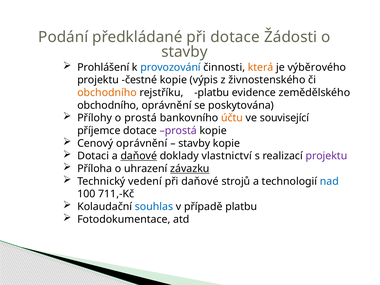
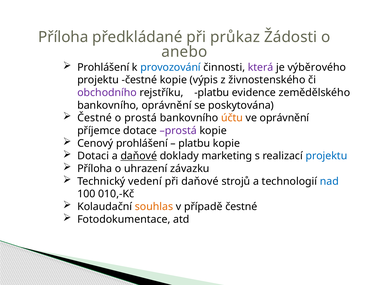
Podání: Podání -> Příloha (63, 37)
při dotace: dotace -> průkaz (235, 37)
stavby: stavby -> anebo (184, 52)
která colour: orange -> purple (261, 67)
obchodního colour: orange -> purple (107, 93)
obchodního: obchodního -> bankovního (108, 105)
Přílohy: Přílohy -> Čestné (95, 118)
ve související: související -> oprávnění (284, 118)
Cenový oprávnění: oprávnění -> prohlášení (142, 143)
stavby: stavby -> platbu (194, 143)
vlastnictví: vlastnictví -> marketing (227, 156)
projektu colour: purple -> blue (326, 156)
závazku underline: present -> none (190, 169)
711,-Kč: 711,-Kč -> 010,-Kč (116, 194)
souhlas colour: blue -> orange (154, 207)
případě platbu: platbu -> čestné (241, 207)
